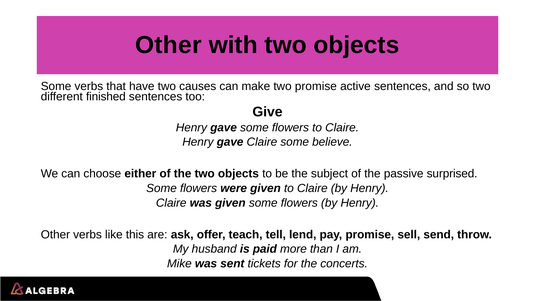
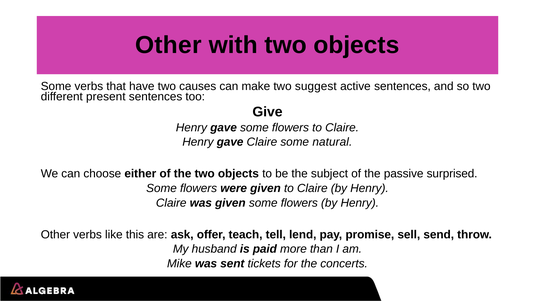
two promise: promise -> suggest (316, 86)
finished: finished -> present (106, 96)
believe: believe -> natural (332, 142)
